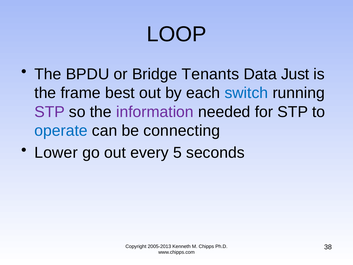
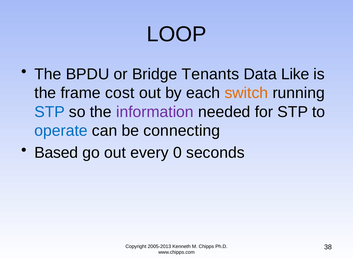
Just: Just -> Like (295, 74)
best: best -> cost (120, 93)
switch colour: blue -> orange (246, 93)
STP colour: purple -> blue (50, 112)
Lower: Lower -> Based (56, 153)
5: 5 -> 0 (177, 153)
